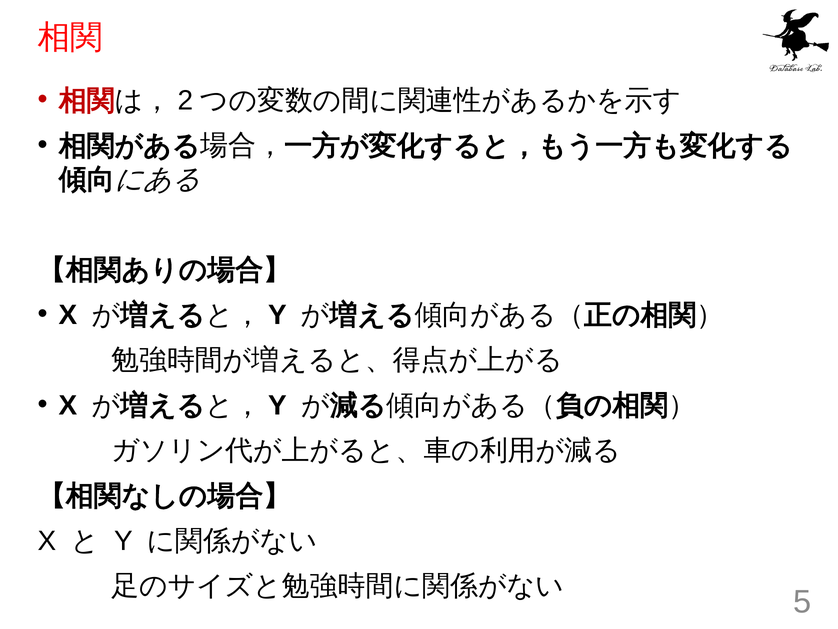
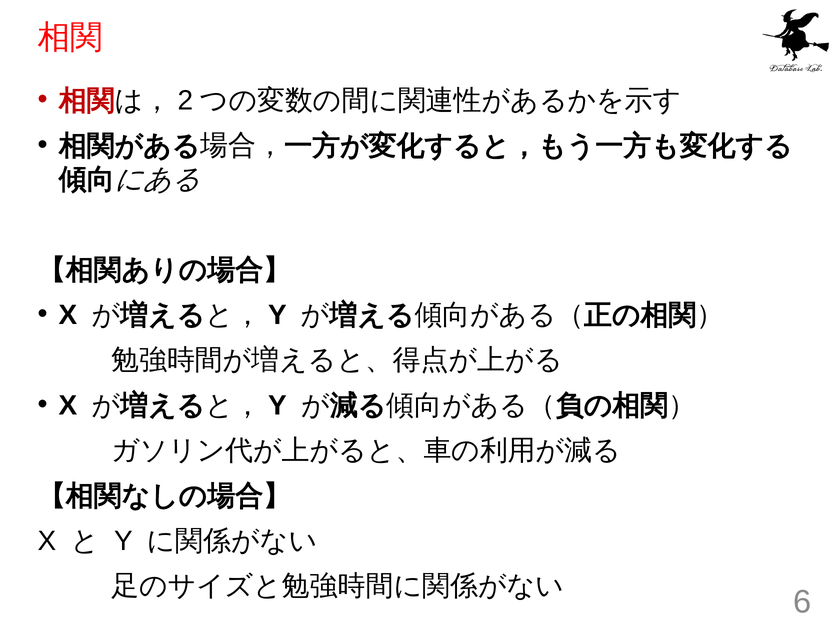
5: 5 -> 6 (802, 602)
